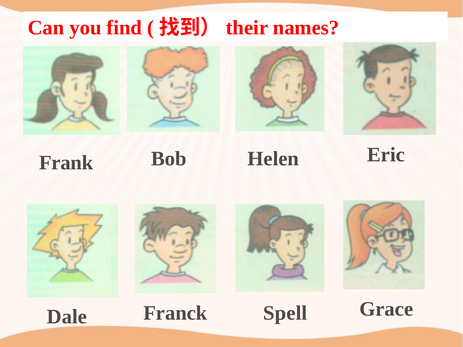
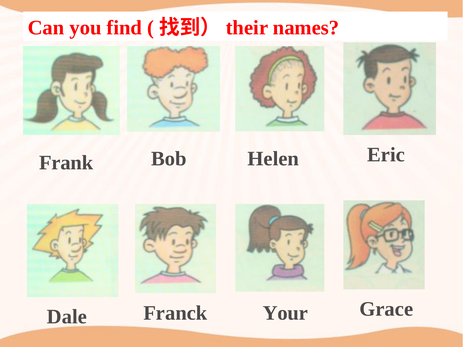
Spell: Spell -> Your (285, 313)
